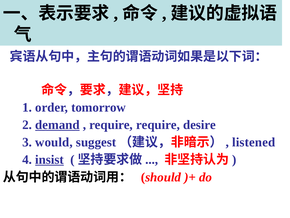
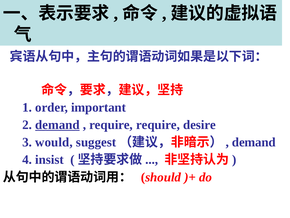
tomorrow: tomorrow -> important (99, 107)
listened: listened -> demand (254, 142)
insist underline: present -> none (49, 159)
